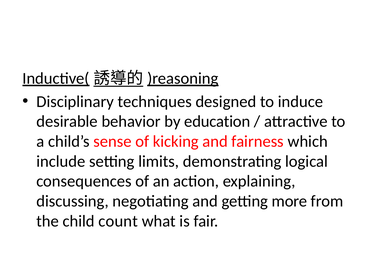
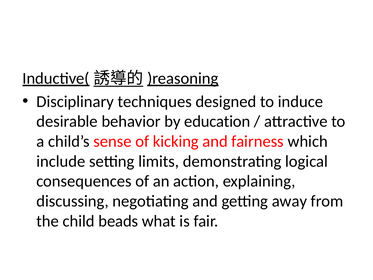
more: more -> away (289, 201)
count: count -> beads (118, 221)
